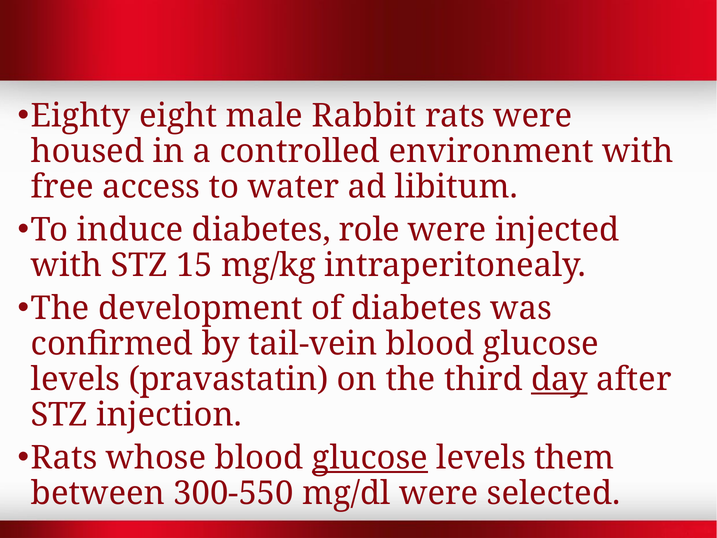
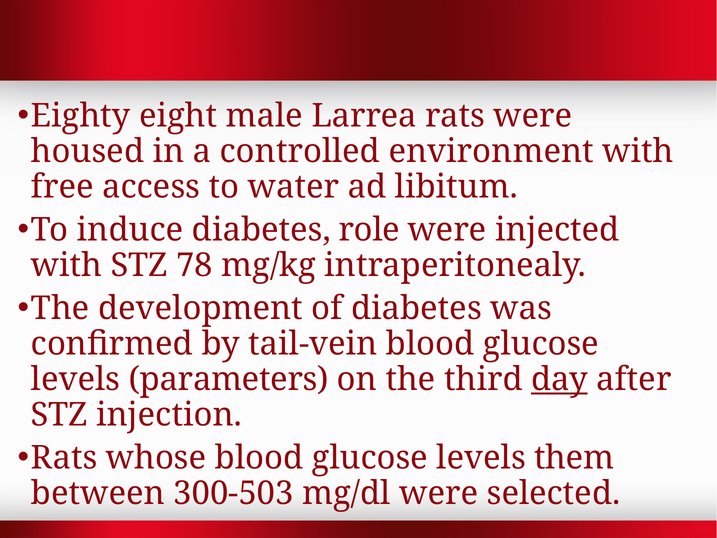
Rabbit: Rabbit -> Larrea (364, 116)
15: 15 -> 78 (194, 265)
pravastatin: pravastatin -> parameters (229, 379)
glucose underline: present -> none (370, 457)
300-550: 300-550 -> 300-503 (234, 493)
